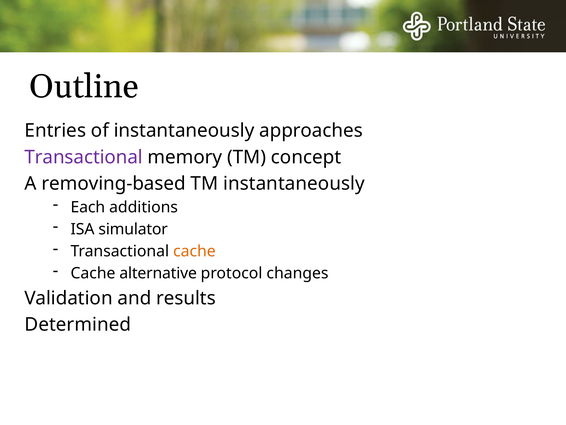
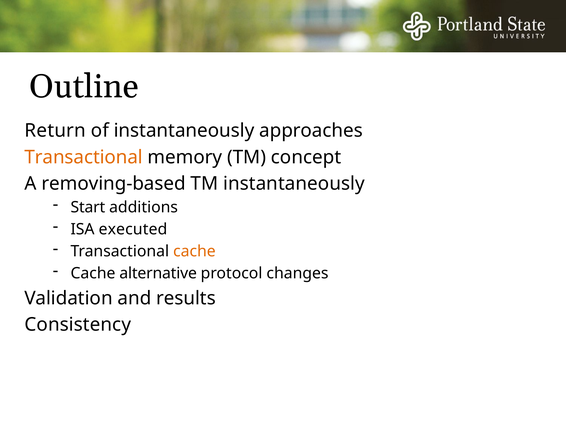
Entries: Entries -> Return (55, 131)
Transactional colour: purple -> orange (84, 157)
Each: Each -> Start (88, 207)
simulator: simulator -> executed (133, 229)
Determined: Determined -> Consistency (78, 324)
